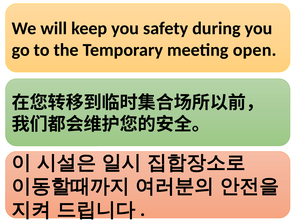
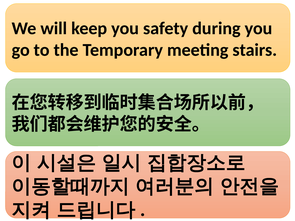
open: open -> stairs (255, 50)
